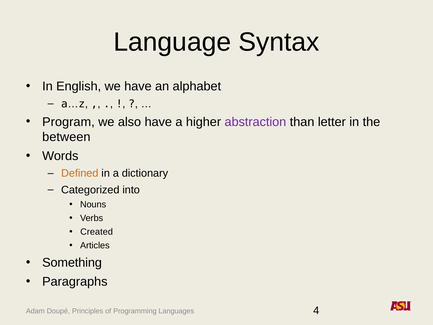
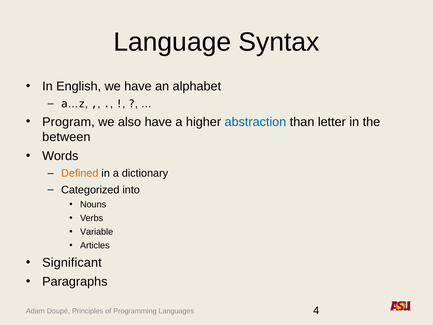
abstraction colour: purple -> blue (255, 122)
Created: Created -> Variable (97, 232)
Something: Something -> Significant (72, 263)
